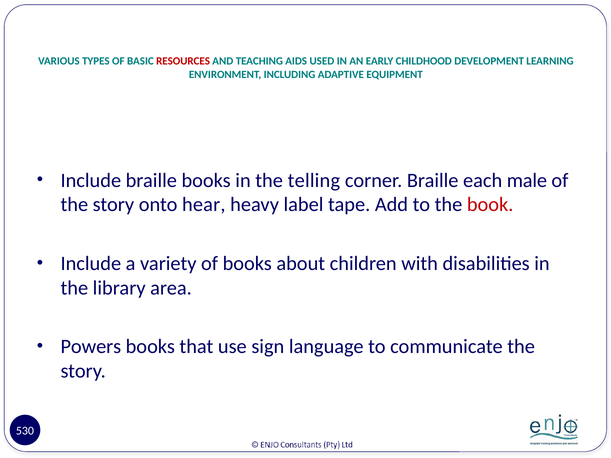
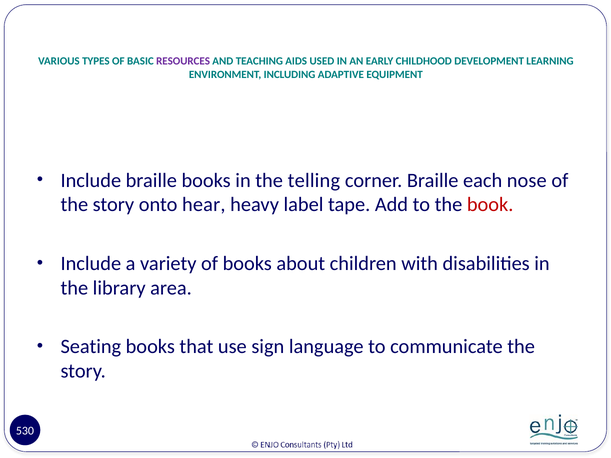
RESOURCES colour: red -> purple (183, 61)
male: male -> nose (527, 180)
Powers: Powers -> Seating (91, 347)
